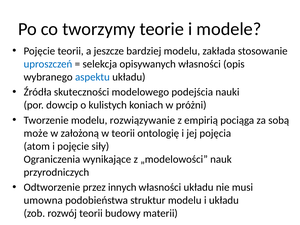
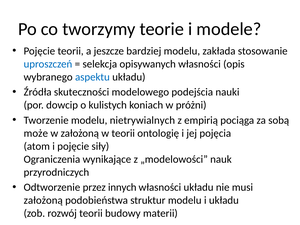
rozwiązywanie: rozwiązywanie -> nietrywialnych (142, 120)
umowna: umowna -> założoną (43, 200)
